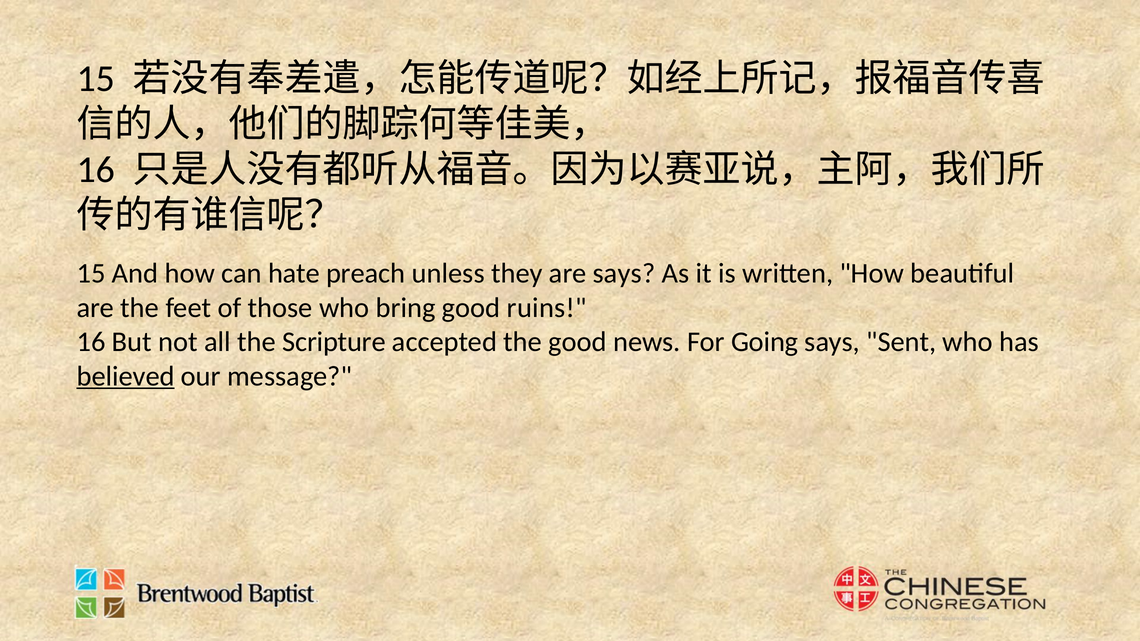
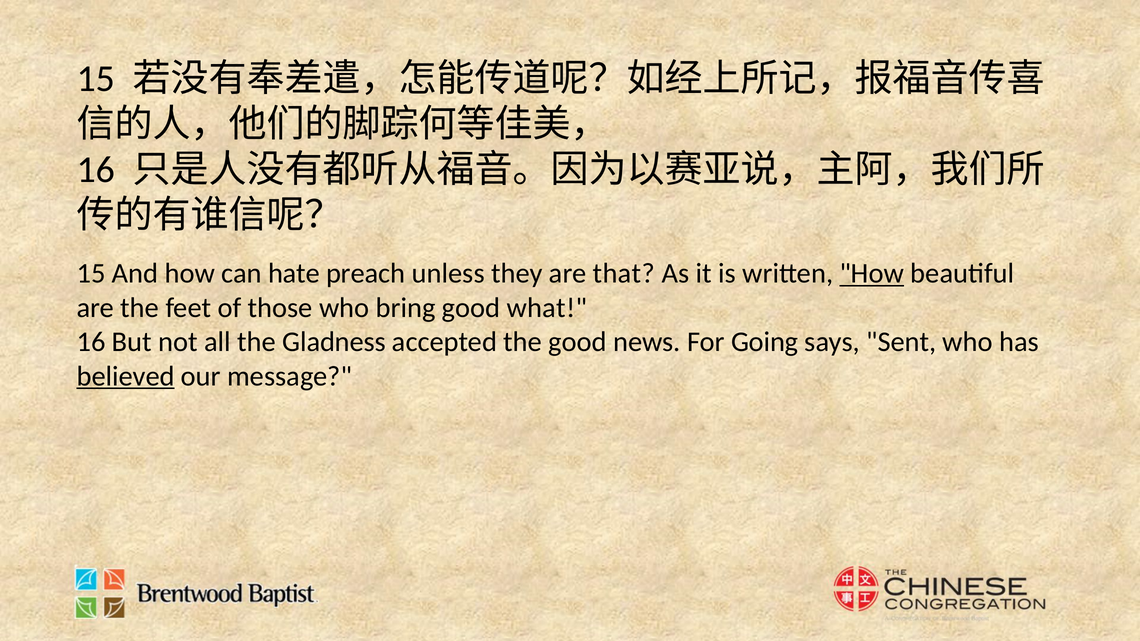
are says: says -> that (624, 274)
How underline: none -> present (872, 274)
ruins: ruins -> what (547, 308)
Scripture: Scripture -> Gladness (334, 342)
